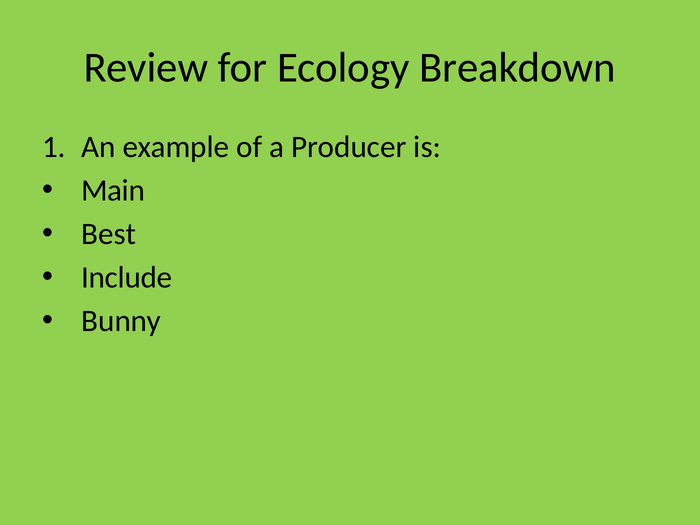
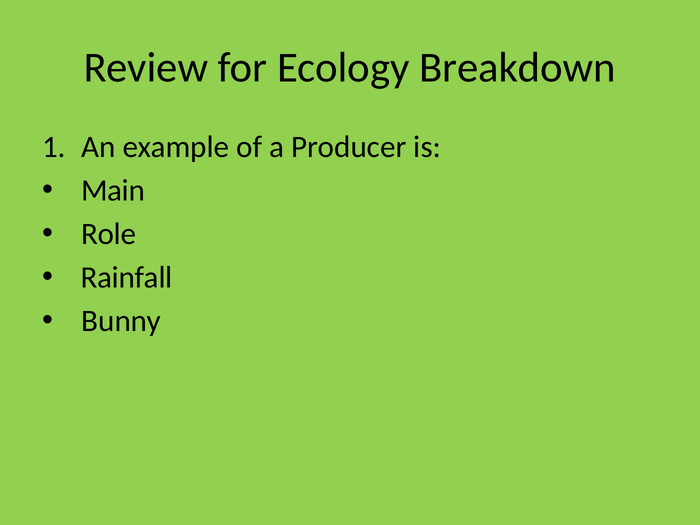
Best: Best -> Role (109, 234)
Include: Include -> Rainfall (127, 278)
